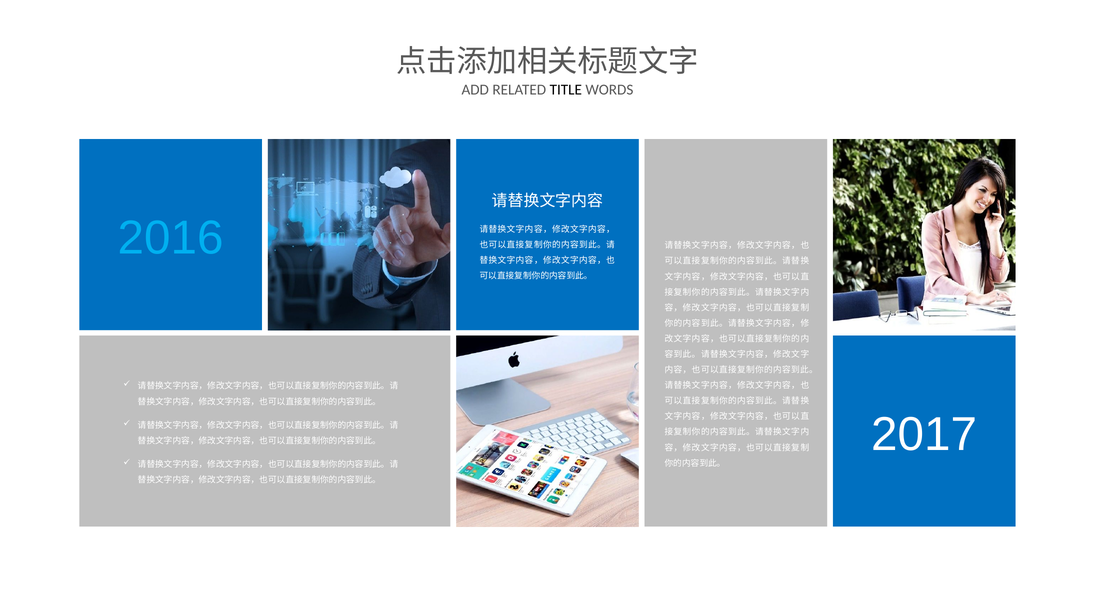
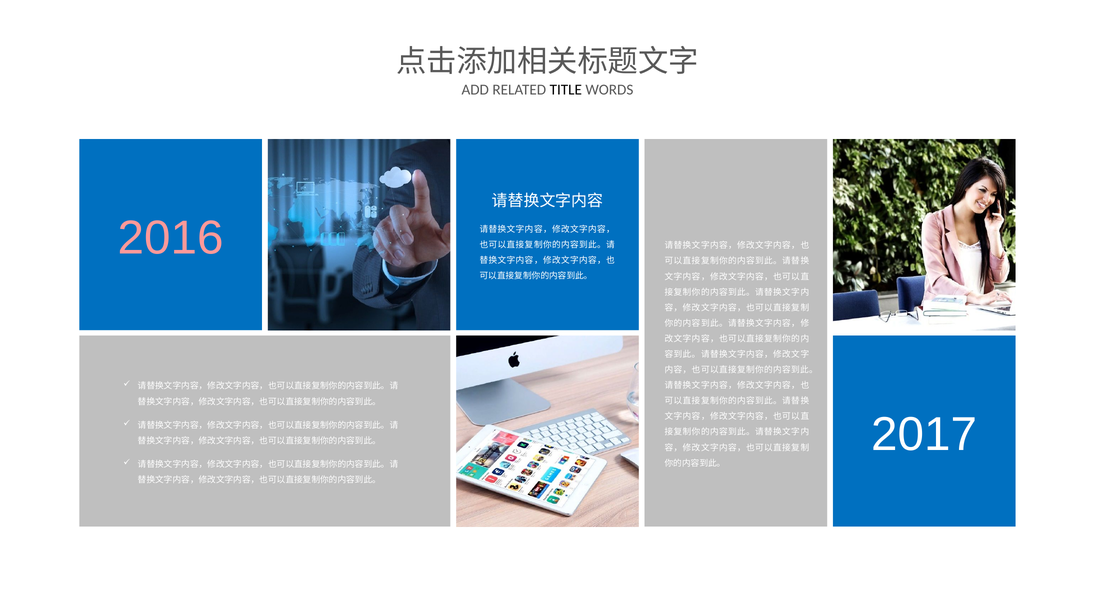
2016 colour: light blue -> pink (171, 238)
